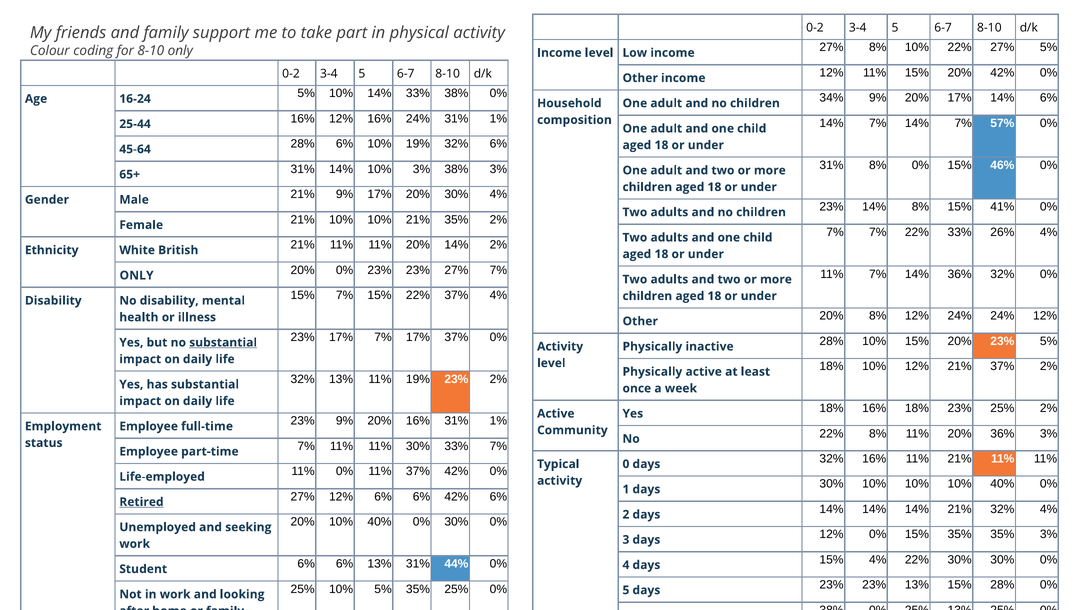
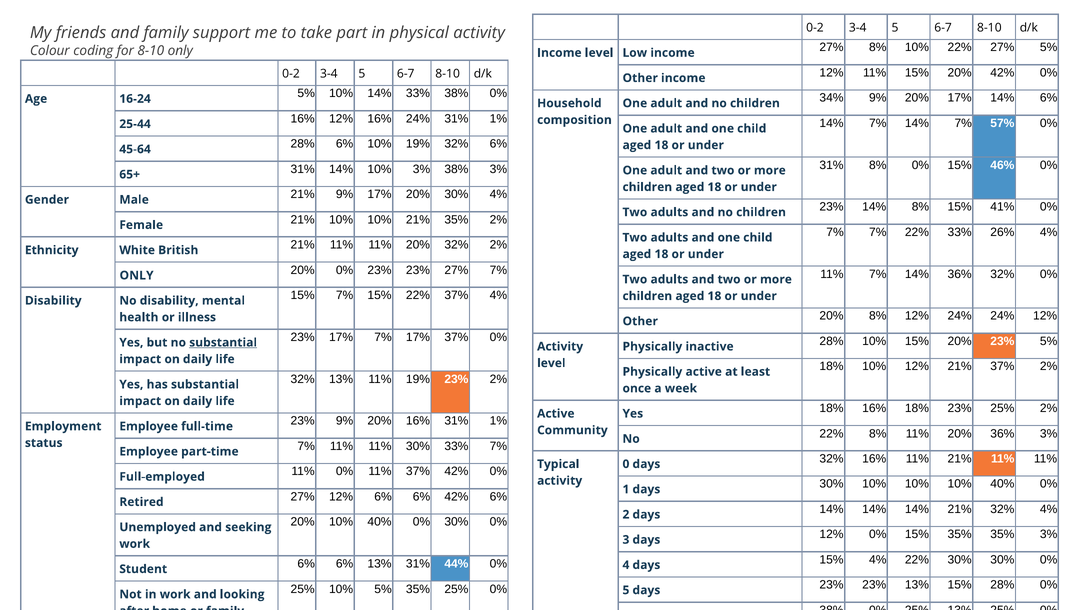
20% 14%: 14% -> 32% (456, 245)
Life-employed: Life-employed -> Full-employed (162, 477)
Retired underline: present -> none (141, 502)
